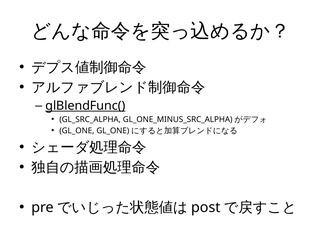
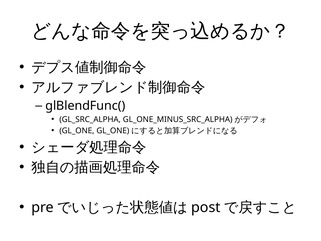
glBlendFunc( underline: present -> none (85, 106)
